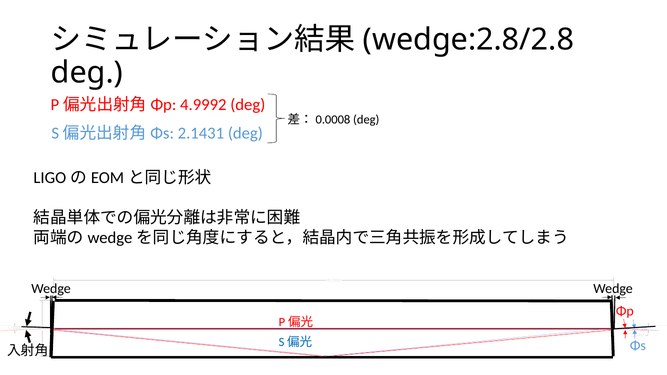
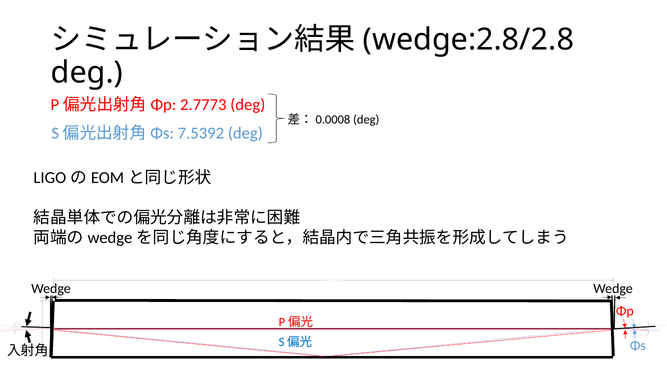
4.9992: 4.9992 -> 2.7773 (203, 105)
2.1431: 2.1431 -> 7.5392 (201, 133)
